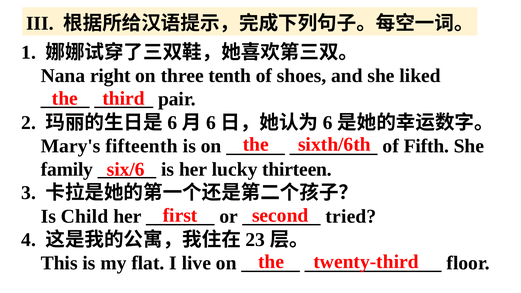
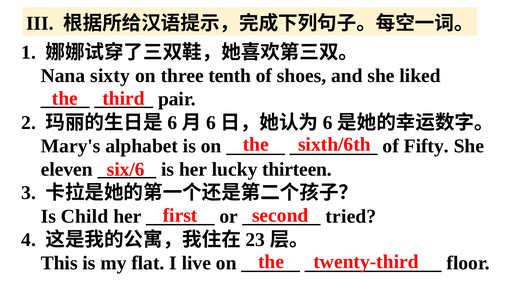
right: right -> sixty (110, 76)
fifteenth: fifteenth -> alphabet (142, 146)
Fifth: Fifth -> Fifty (426, 146)
family: family -> eleven (67, 169)
